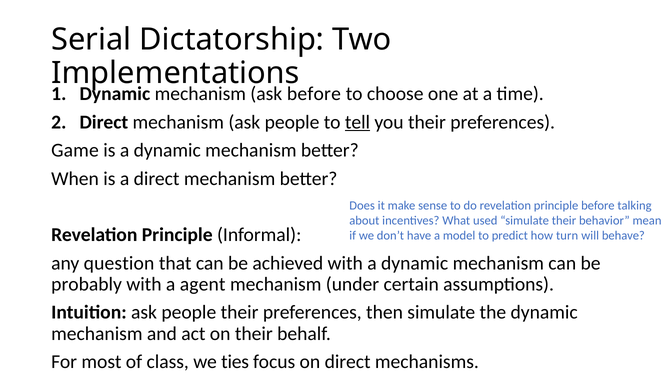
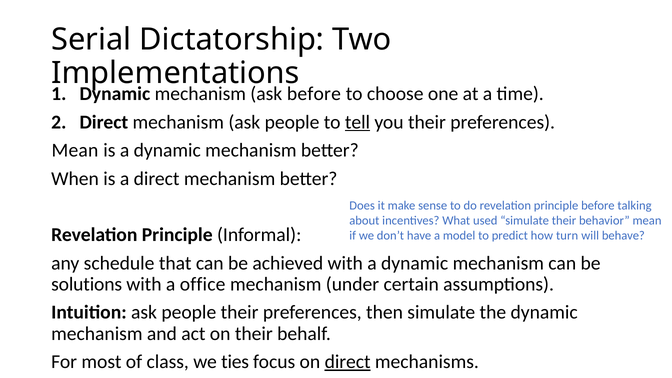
Game: Game -> Mean (75, 150)
question: question -> schedule (119, 263)
probably: probably -> solutions (87, 284)
agent: agent -> office (203, 284)
direct underline: none -> present (348, 362)
